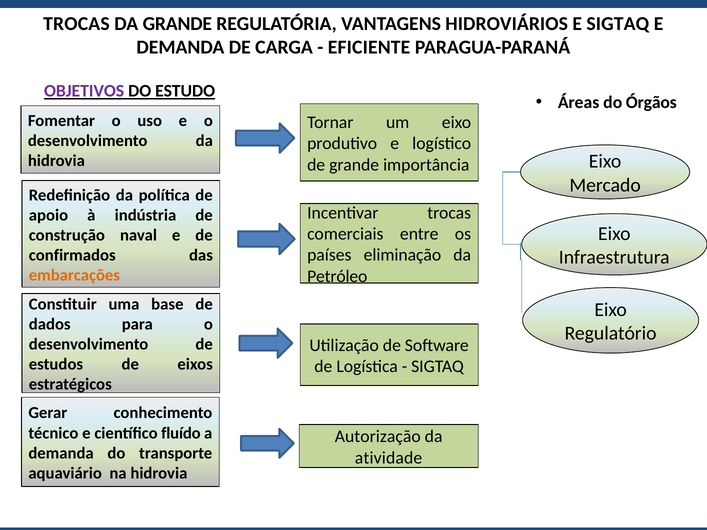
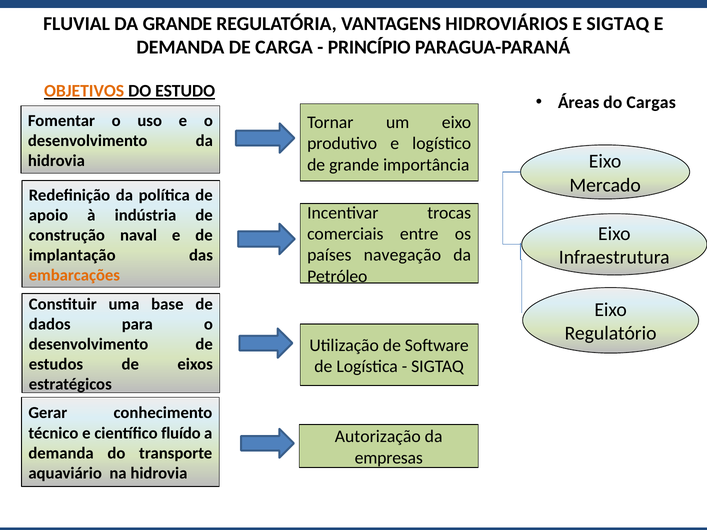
TROCAS: TROCAS -> FLUVIAL (77, 24)
EFICIENTE: EFICIENTE -> PRINCÍPIO (369, 47)
OBJETIVOS colour: purple -> orange (84, 91)
Órgãos: Órgãos -> Cargas (651, 102)
eliminação: eliminação -> navegação (402, 255)
confirmados: confirmados -> implantação (72, 255)
atividade: atividade -> empresas (389, 458)
